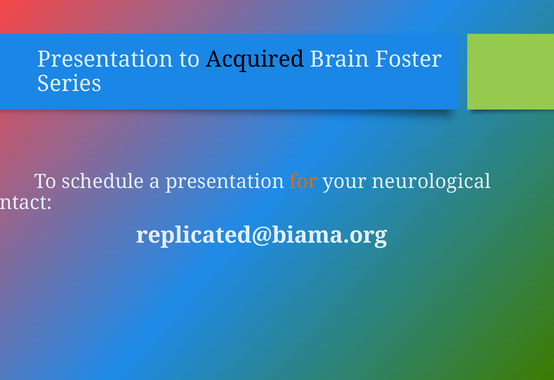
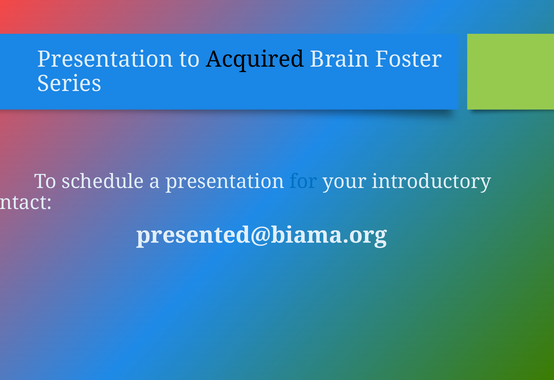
for colour: orange -> blue (303, 181)
neurological: neurological -> introductory (431, 181)
replicated@biama.org: replicated@biama.org -> presented@biama.org (262, 235)
